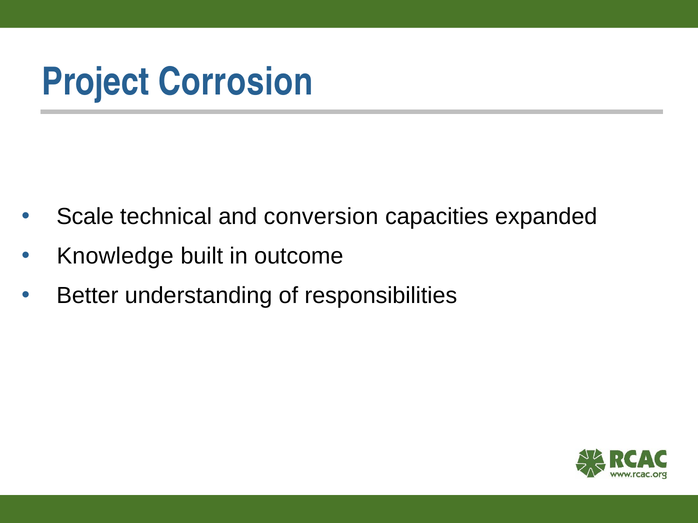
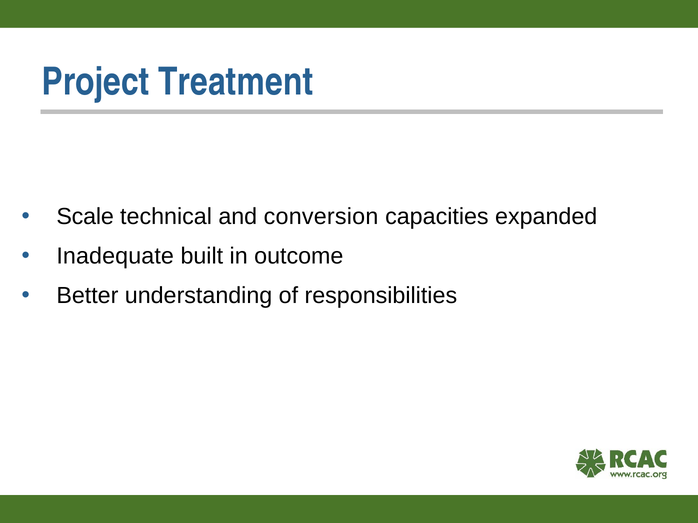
Corrosion: Corrosion -> Treatment (236, 82)
Knowledge: Knowledge -> Inadequate (115, 256)
